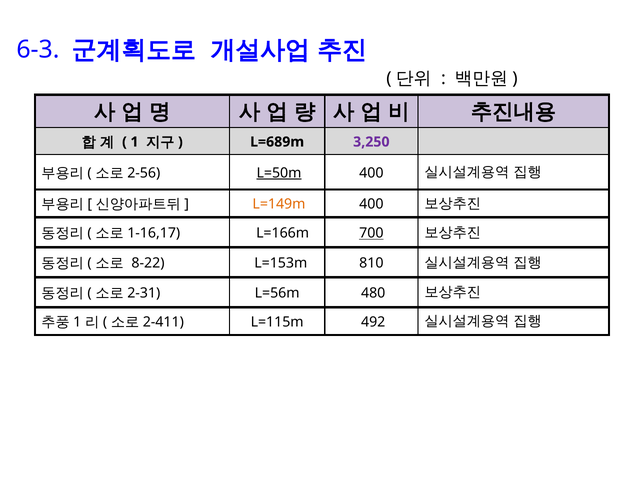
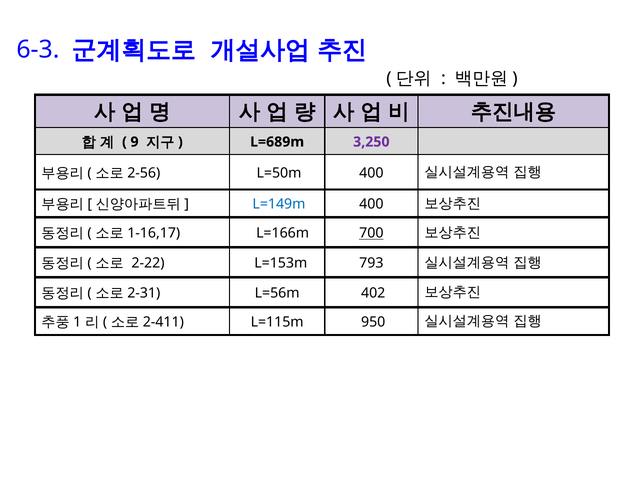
1: 1 -> 9 (135, 142)
L=50m underline: present -> none (279, 173)
L=149m colour: orange -> blue (279, 204)
8-22: 8-22 -> 2-22 (148, 263)
810: 810 -> 793 (371, 263)
480: 480 -> 402 (373, 293)
492: 492 -> 950 (373, 322)
